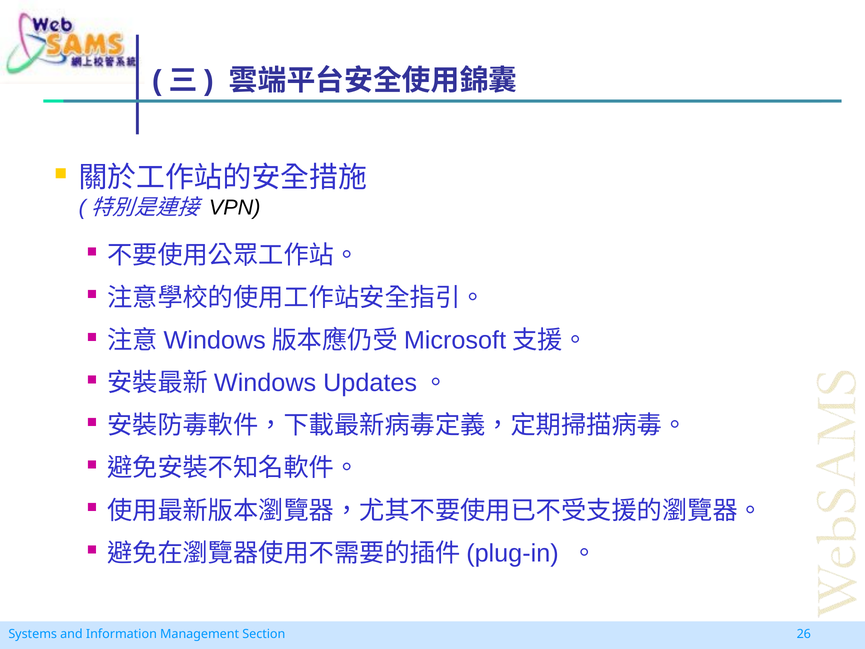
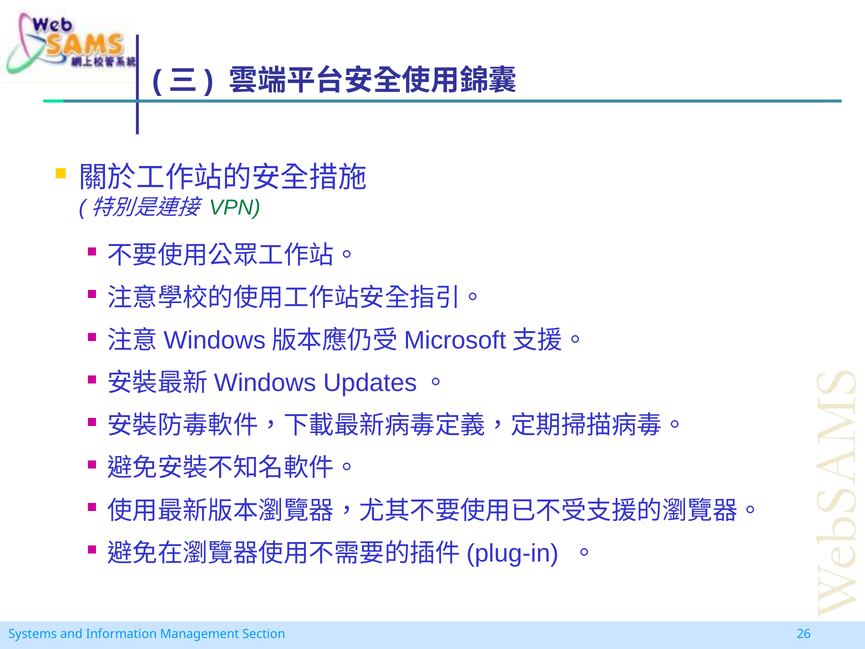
VPN colour: black -> green (235, 207)
